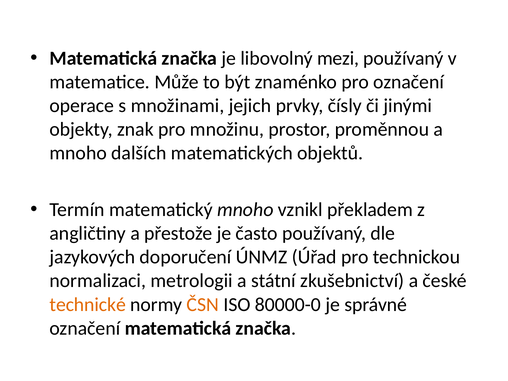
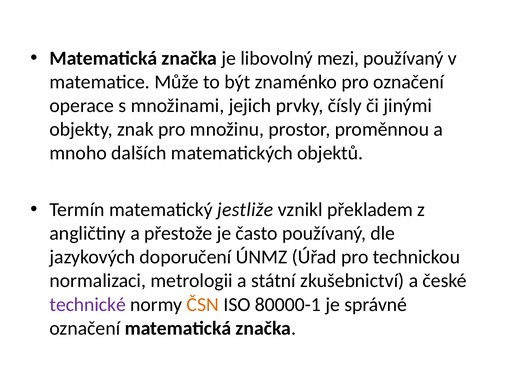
matematický mnoho: mnoho -> jestliže (245, 210)
technické colour: orange -> purple (88, 304)
80000-0: 80000-0 -> 80000-1 (288, 304)
